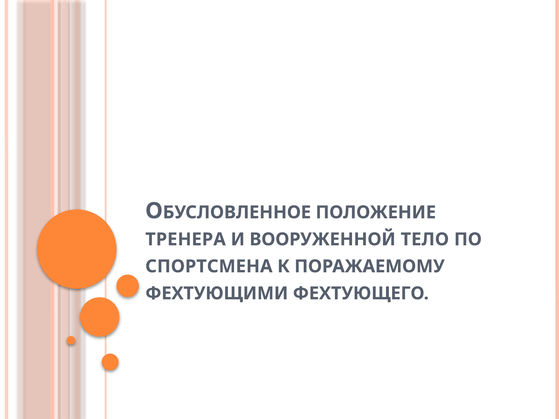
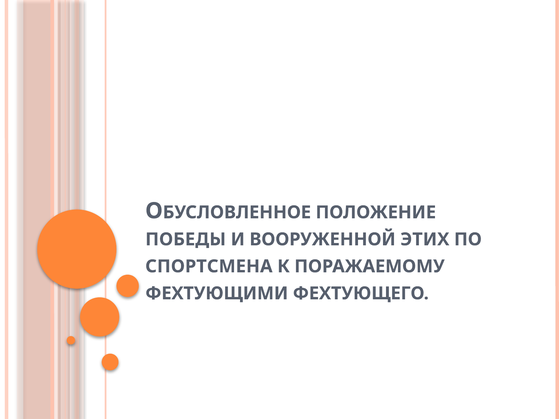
ТРЕНЕРА: ТРЕНЕРА -> ПОБЕДЫ (186, 240)
ТЕЛО: ТЕЛО -> ЭТИХ (425, 240)
